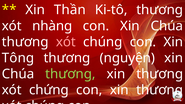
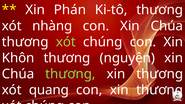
Thần: Thần -> Phán (70, 10)
xót colour: pink -> light green (66, 42)
Tông: Tông -> Khôn (18, 58)
chứng: chứng -> quang (49, 90)
